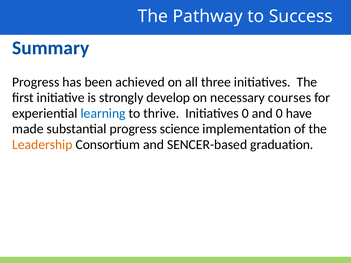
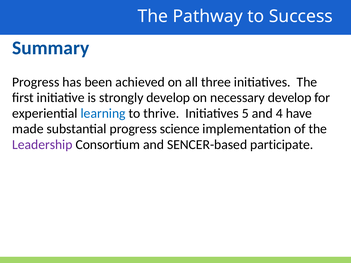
necessary courses: courses -> develop (290, 98)
Initiatives 0: 0 -> 5 (245, 113)
and 0: 0 -> 4 (279, 113)
Leadership colour: orange -> purple (42, 145)
graduation: graduation -> participate (282, 145)
